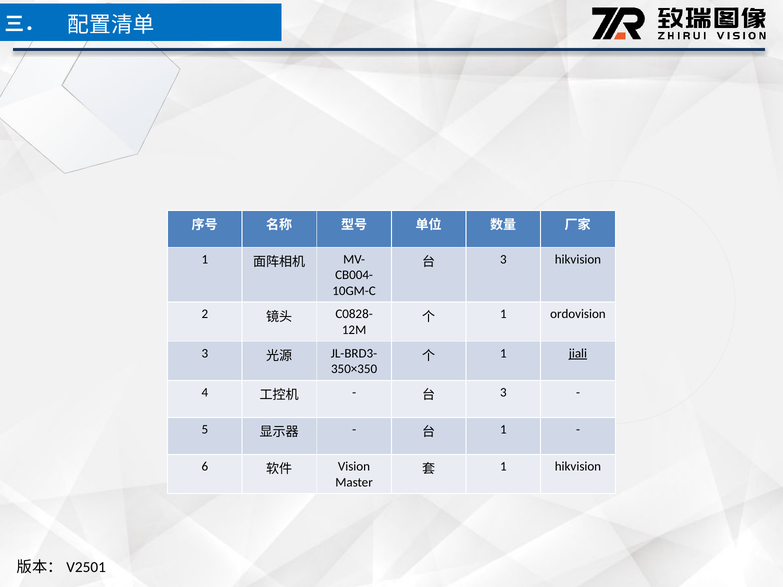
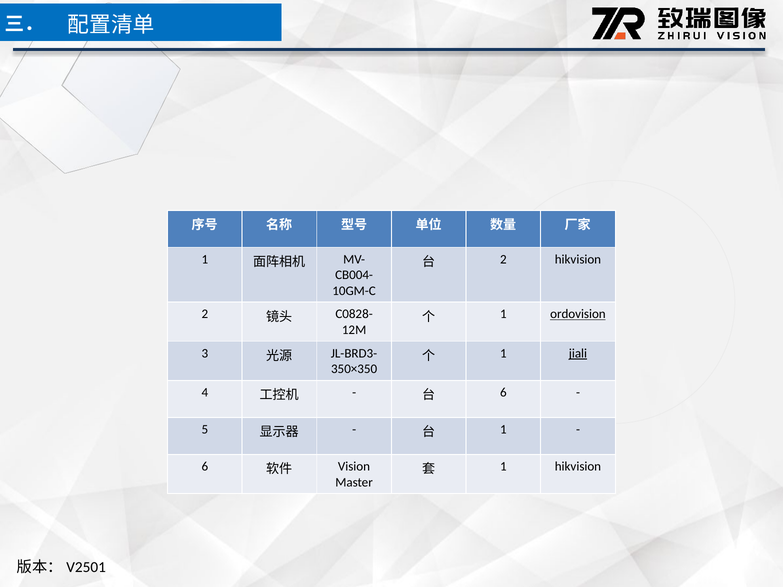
3: 3 -> 2 (503, 259)
ordovision underline: none -> present (578, 314)
3: 3 -> 6 (503, 393)
